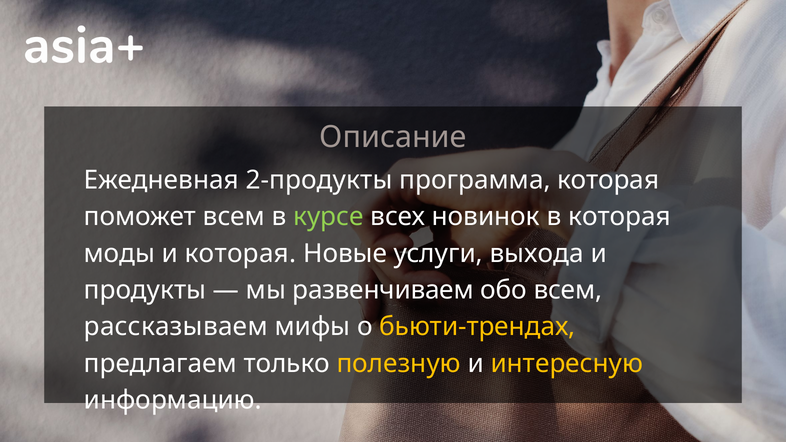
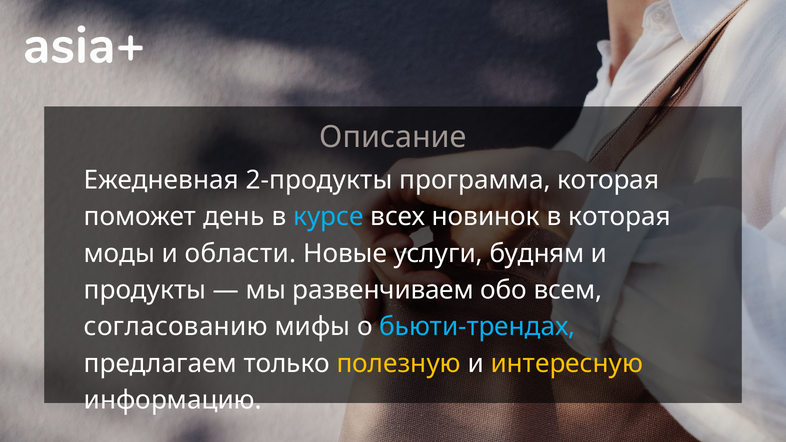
поможет всем: всем -> день (234, 217)
курсе colour: light green -> light blue (328, 217)
и которая: которая -> области (240, 253)
выхода: выхода -> будням (537, 253)
рассказываем: рассказываем -> согласованию (176, 327)
бьюти-трендах colour: yellow -> light blue (477, 327)
